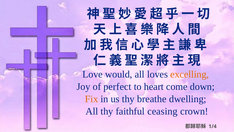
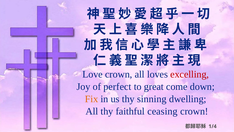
Love would: would -> crown (119, 74)
excelling colour: orange -> red (190, 74)
heart: heart -> great (154, 86)
breathe: breathe -> sinning (152, 99)
